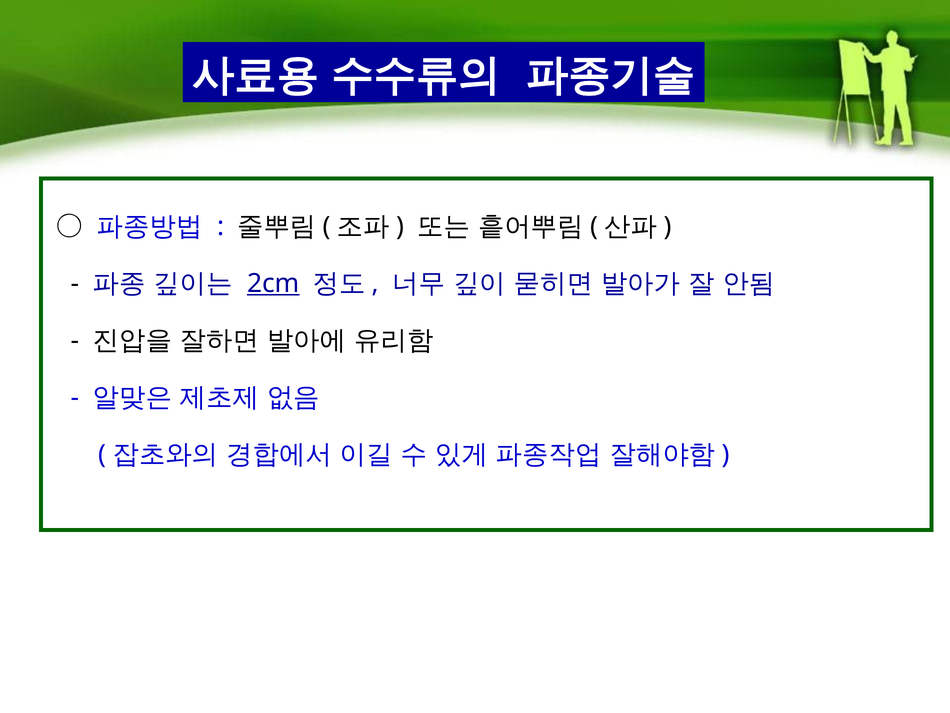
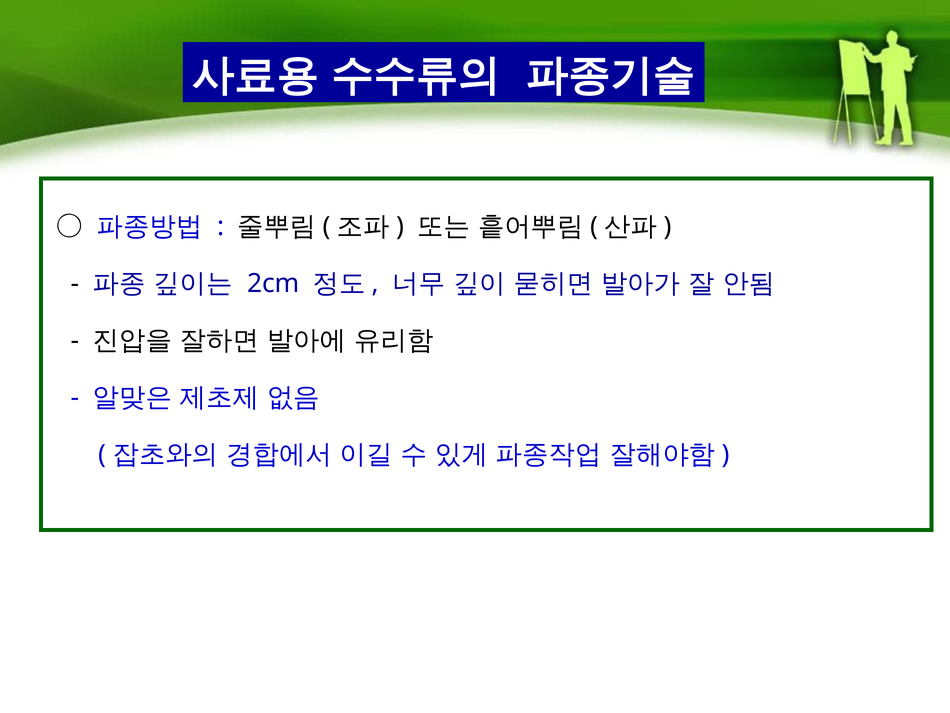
2cm underline: present -> none (273, 283)
